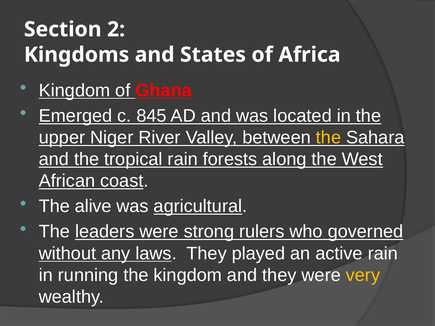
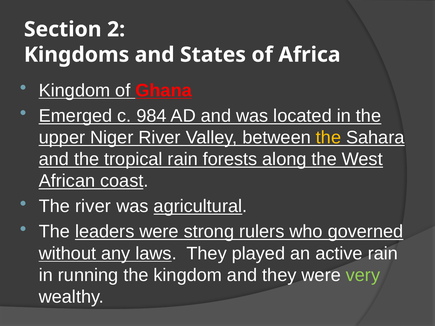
845: 845 -> 984 (151, 116)
The alive: alive -> river (93, 206)
very colour: yellow -> light green (363, 275)
